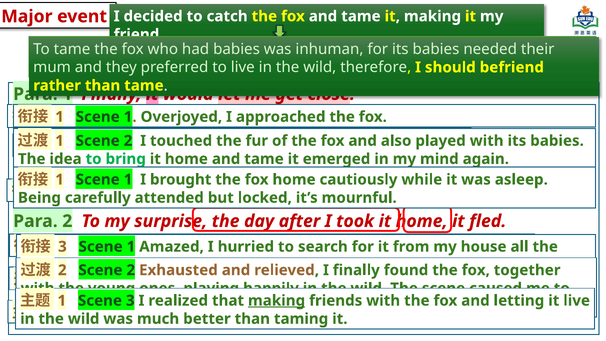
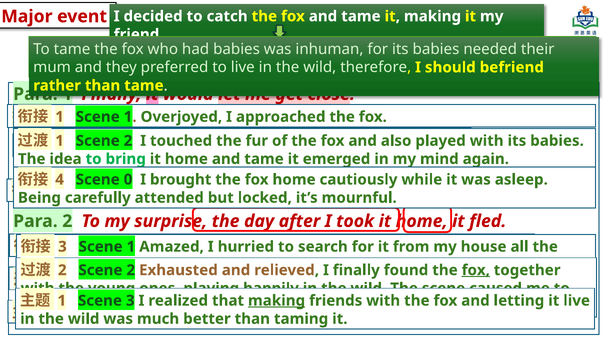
1: 1 -> 4 (60, 179)
1: 1 -> 0 (128, 179)
fox underline: none -> present (476, 270)
